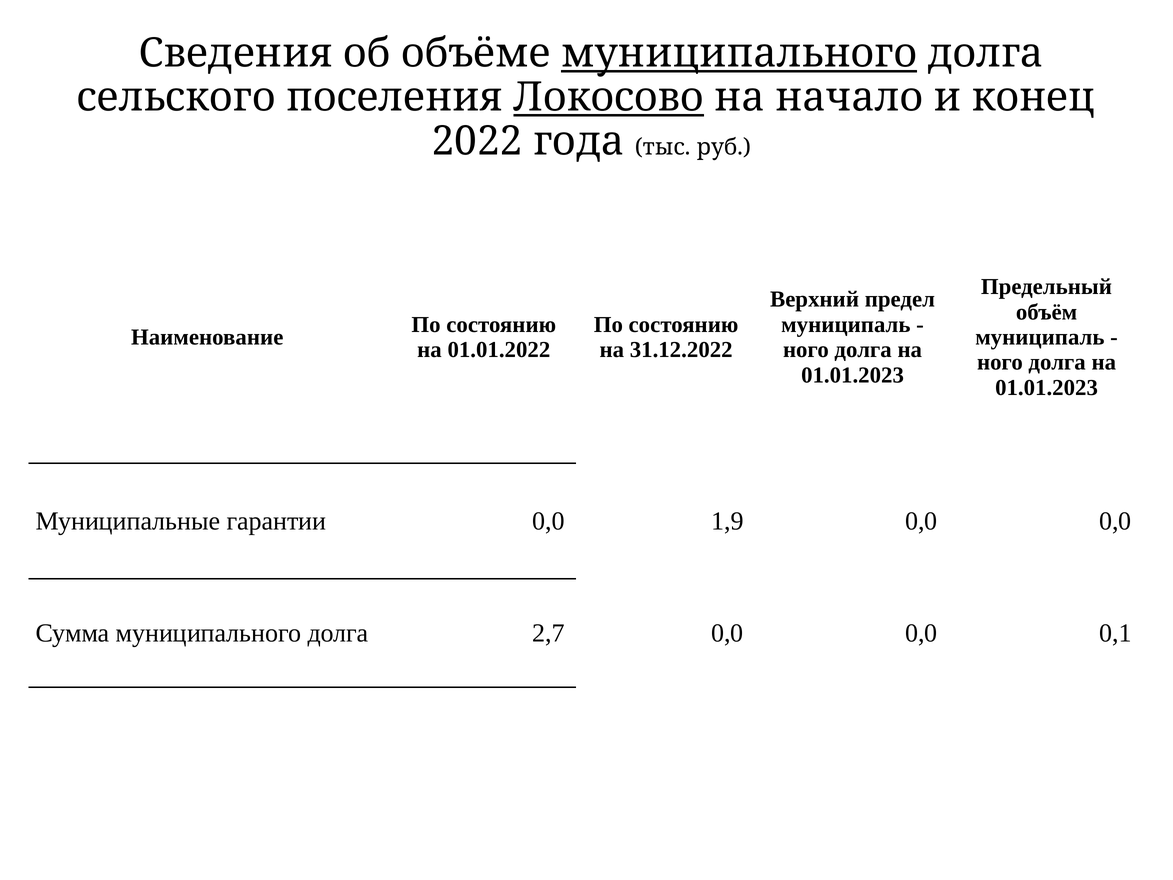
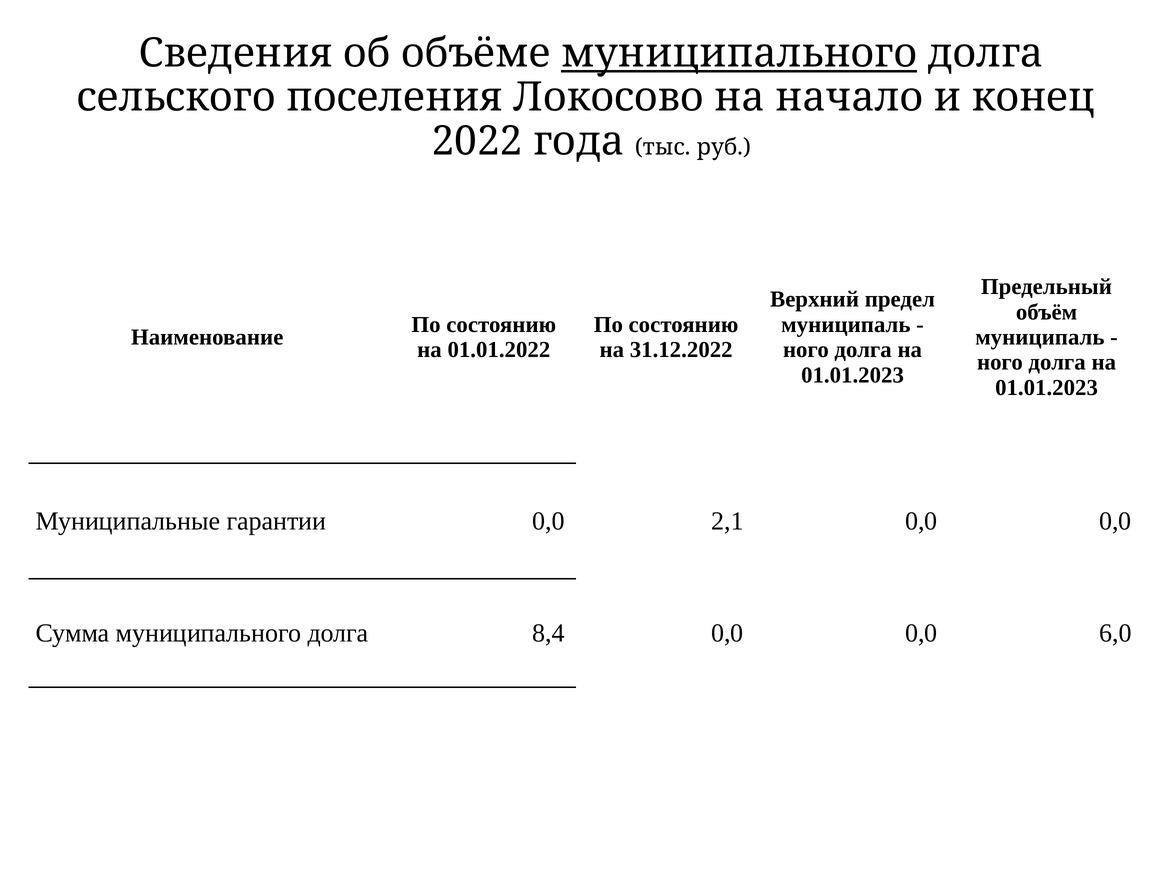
Локосово underline: present -> none (609, 97)
1,9: 1,9 -> 2,1 (727, 521)
2,7: 2,7 -> 8,4 (548, 633)
0,1: 0,1 -> 6,0 (1115, 633)
